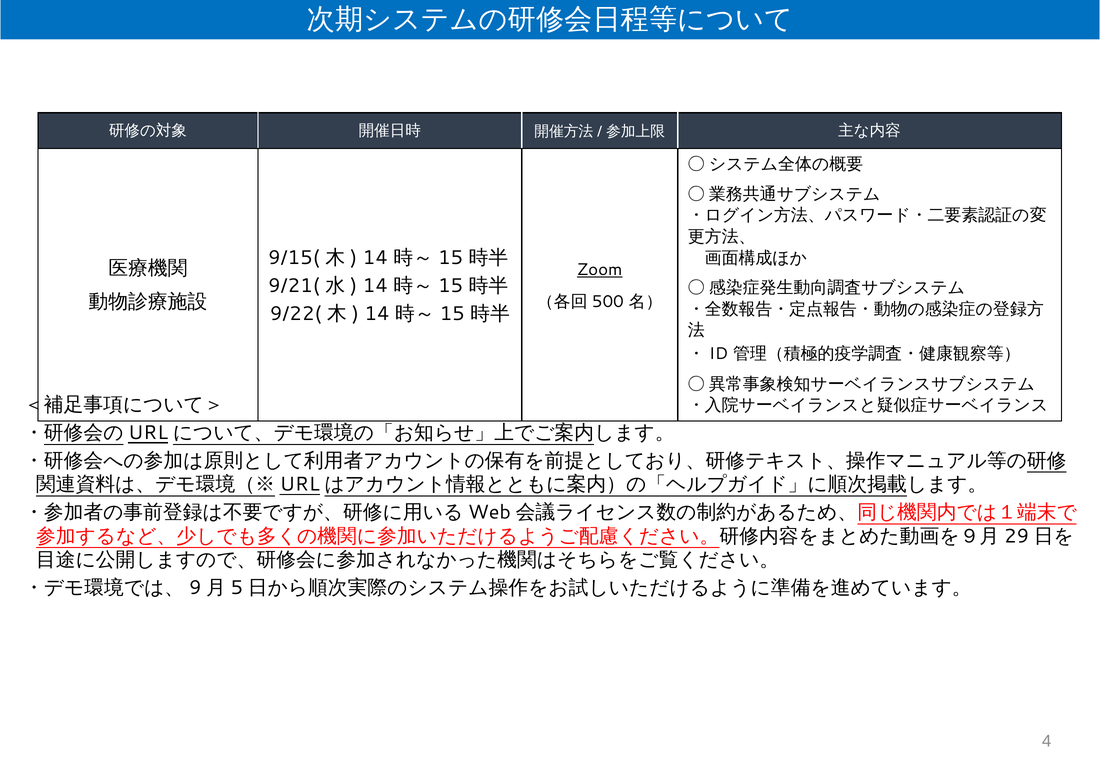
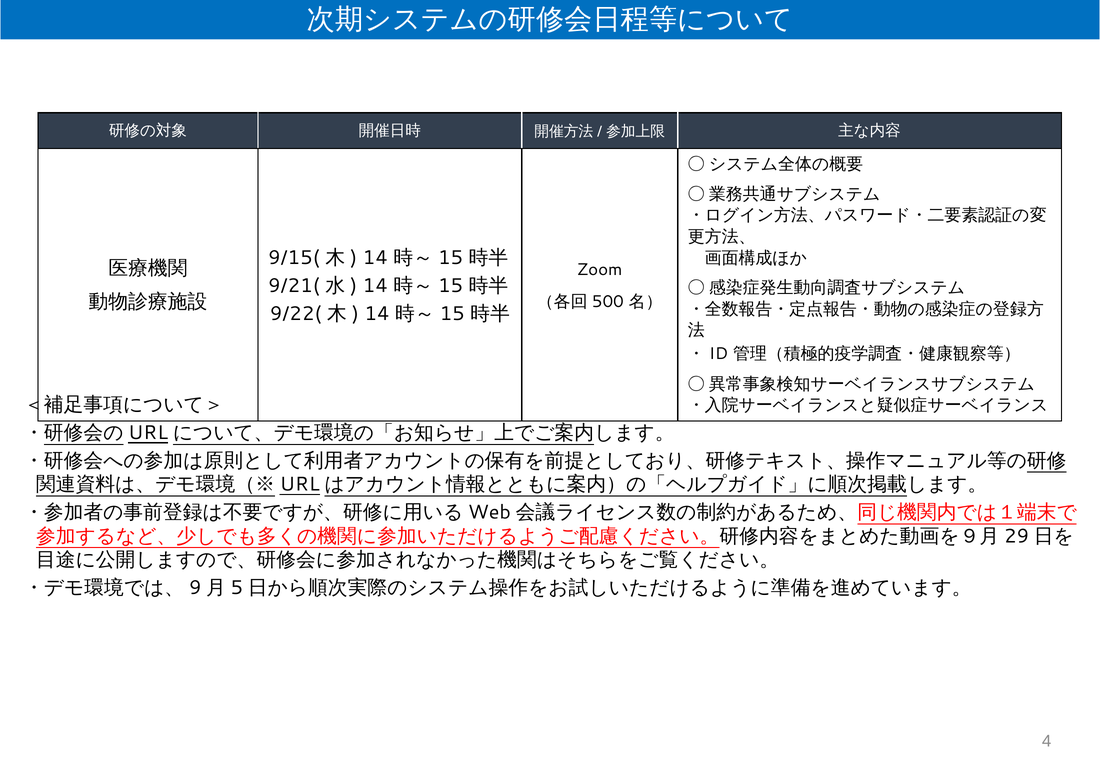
Zoom underline: present -> none (600, 270)
